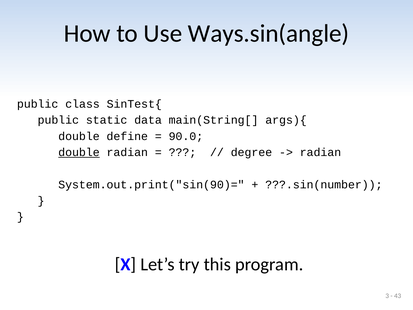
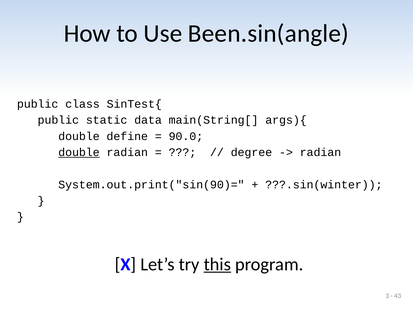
Ways.sin(angle: Ways.sin(angle -> Been.sin(angle (268, 34)
???.sin(number: ???.sin(number -> ???.sin(winter (324, 184)
this underline: none -> present (217, 264)
